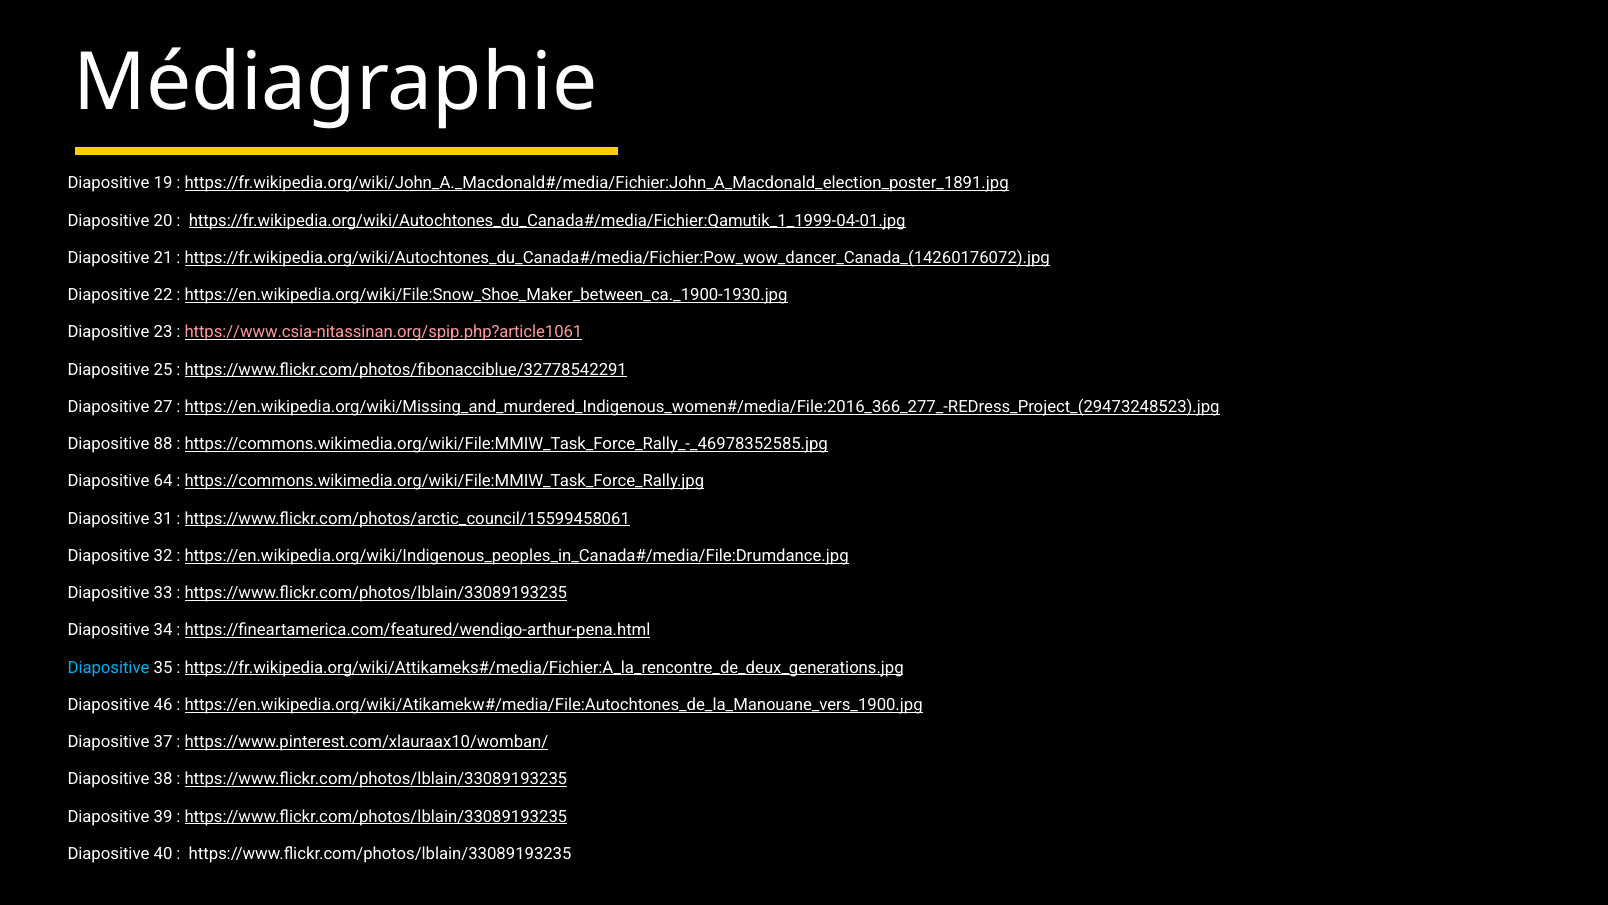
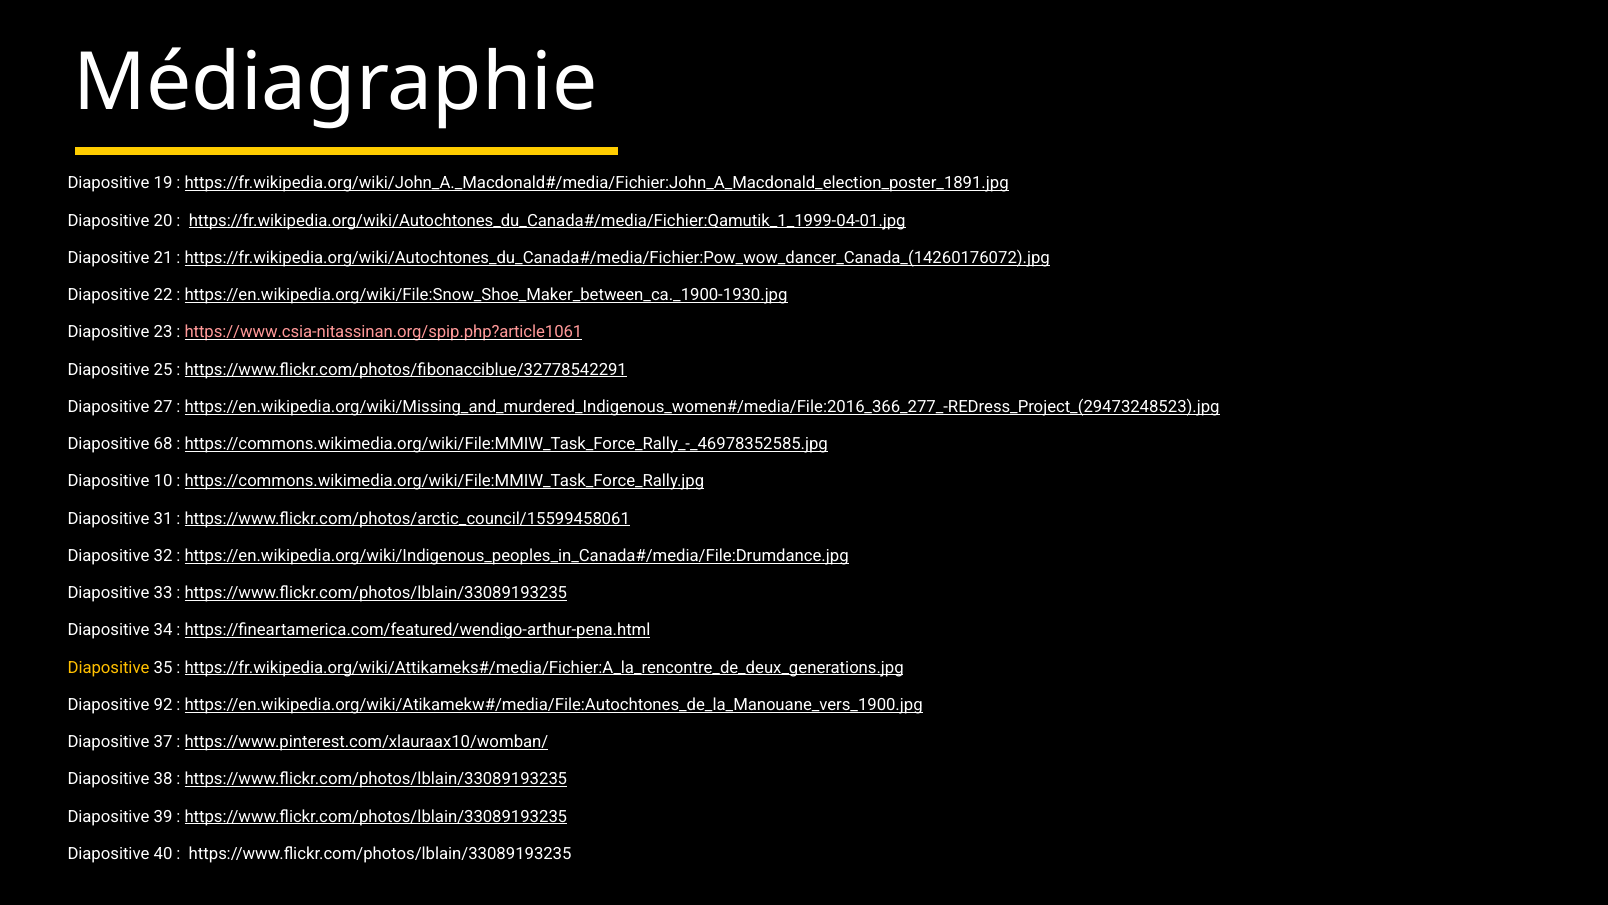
88: 88 -> 68 (163, 444)
64: 64 -> 10 (163, 481)
Diapositive colour: light blue -> yellow (109, 667)
46: 46 -> 92 (163, 704)
